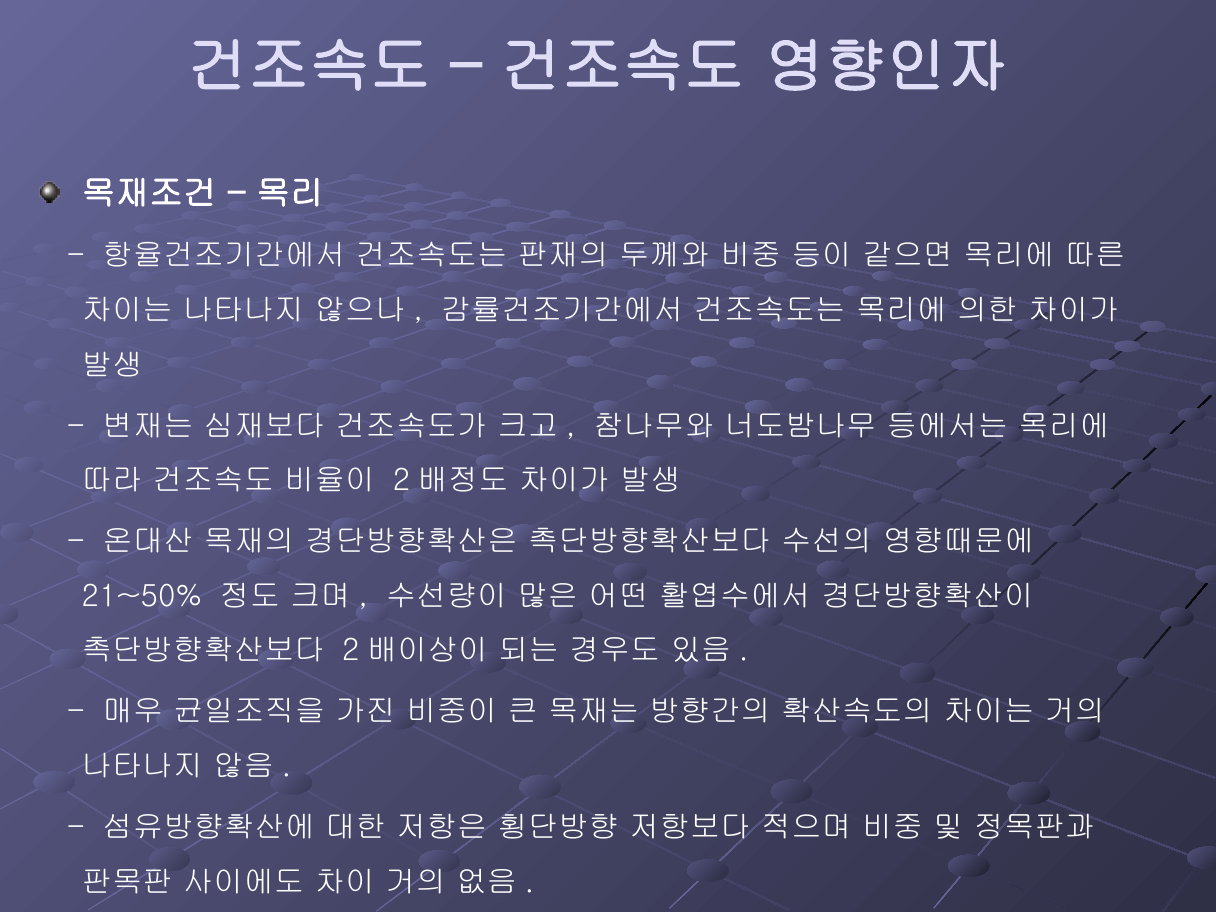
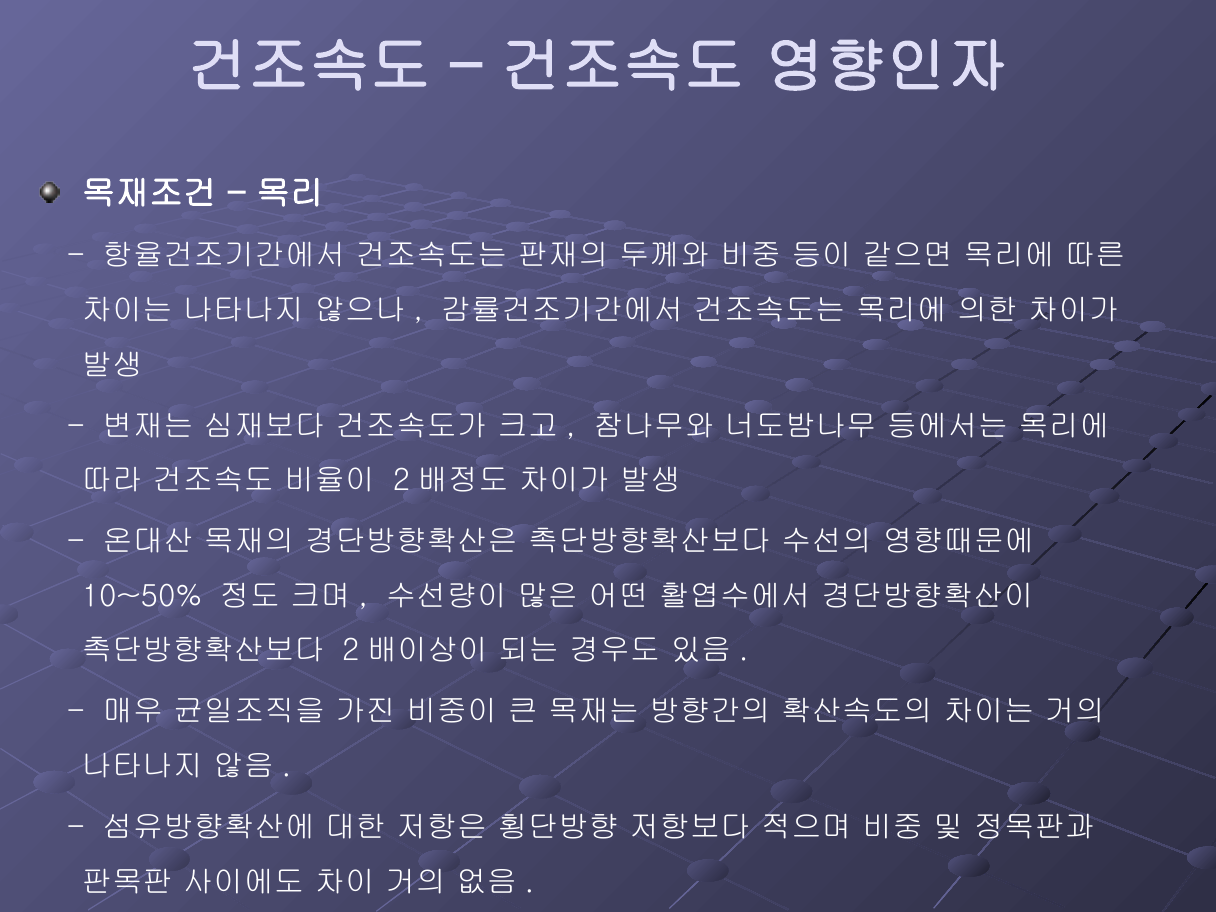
21~50%: 21~50% -> 10~50% (142, 596)
